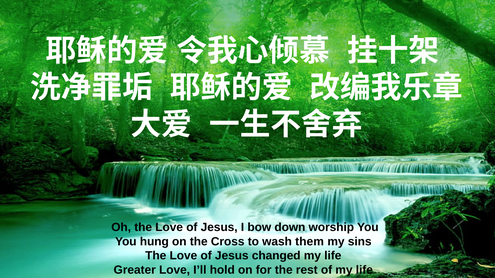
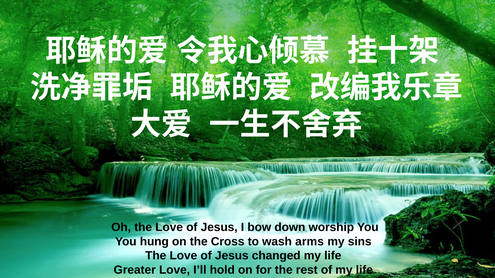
them: them -> arms (310, 242)
